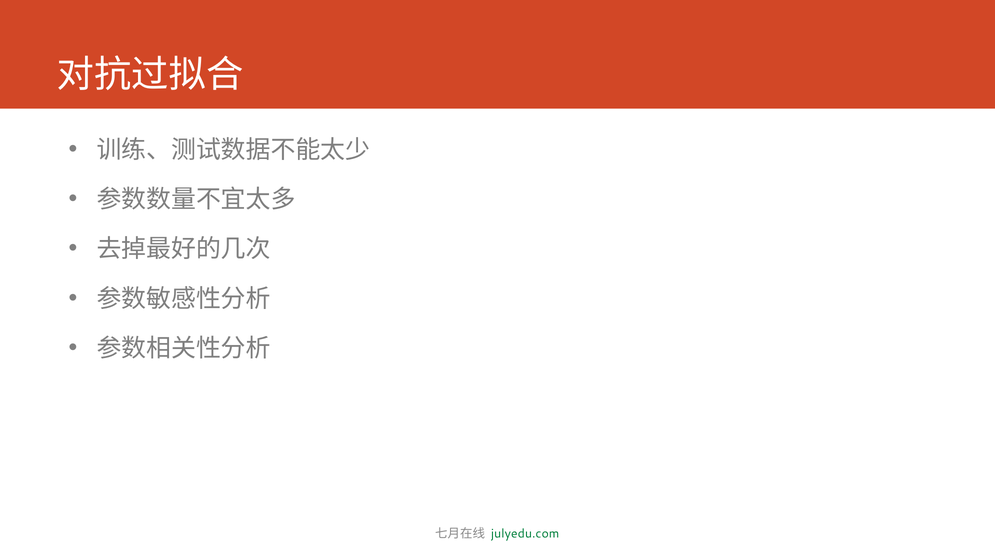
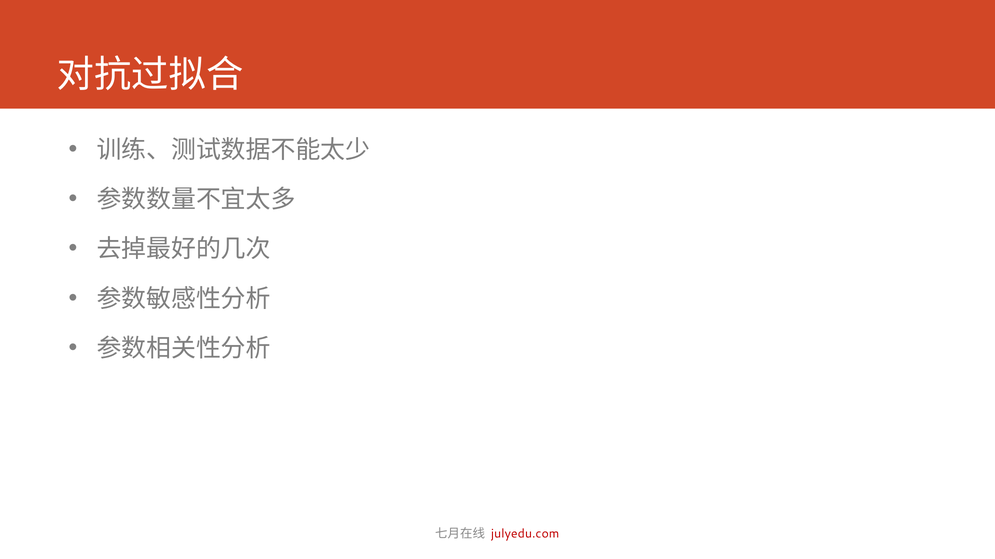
julyedu.com colour: green -> red (525, 534)
